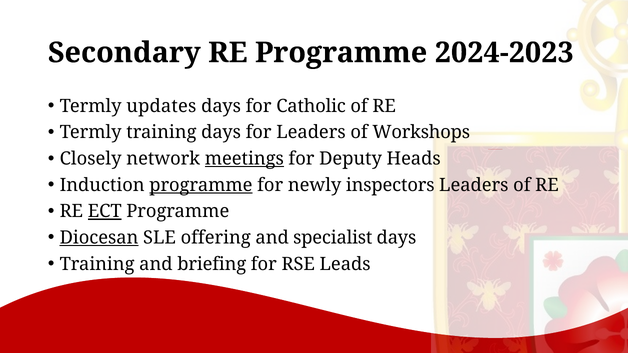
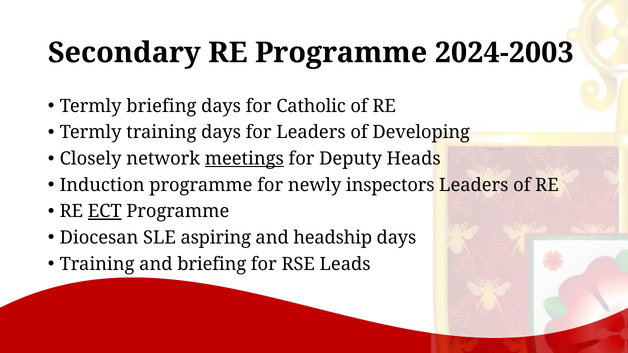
2024-2023: 2024-2023 -> 2024-2003 (504, 53)
Termly updates: updates -> briefing (161, 106)
Workshops: Workshops -> Developing (421, 133)
programme underline: present -> none (201, 185)
Diocesan underline: present -> none (99, 238)
offering: offering -> aspiring (216, 238)
specialist: specialist -> headship (333, 238)
